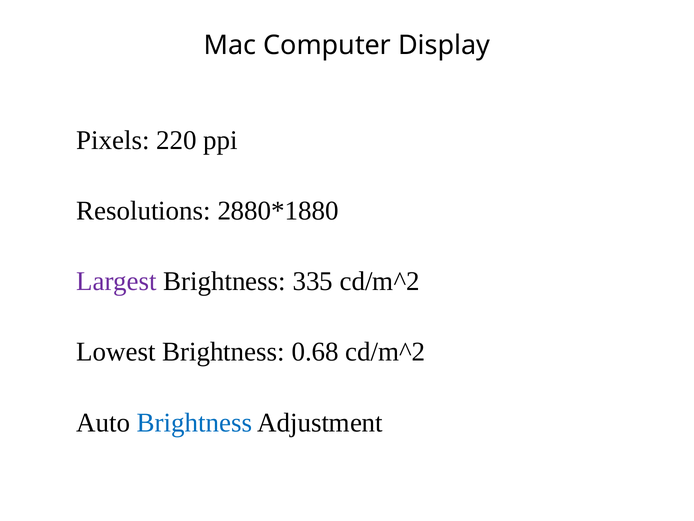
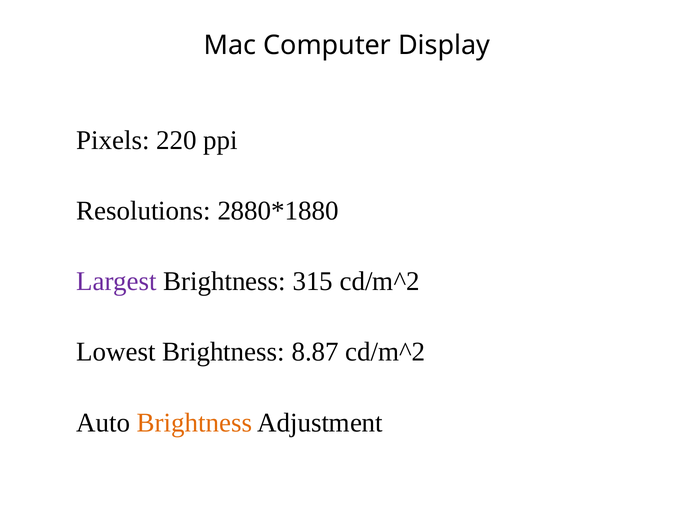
335: 335 -> 315 (313, 281)
0.68: 0.68 -> 8.87 (315, 352)
Brightness colour: blue -> orange (194, 422)
